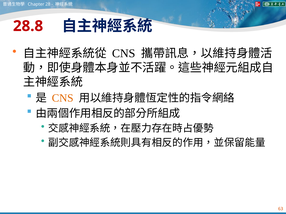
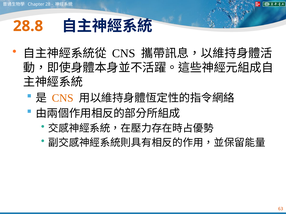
28.8 colour: red -> orange (28, 26)
